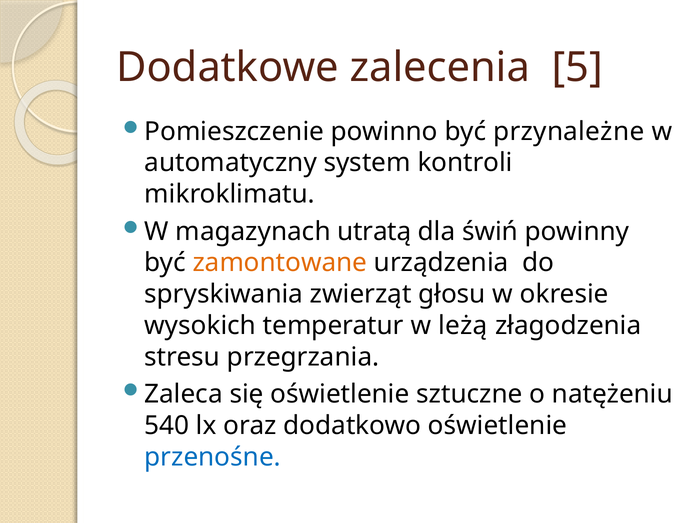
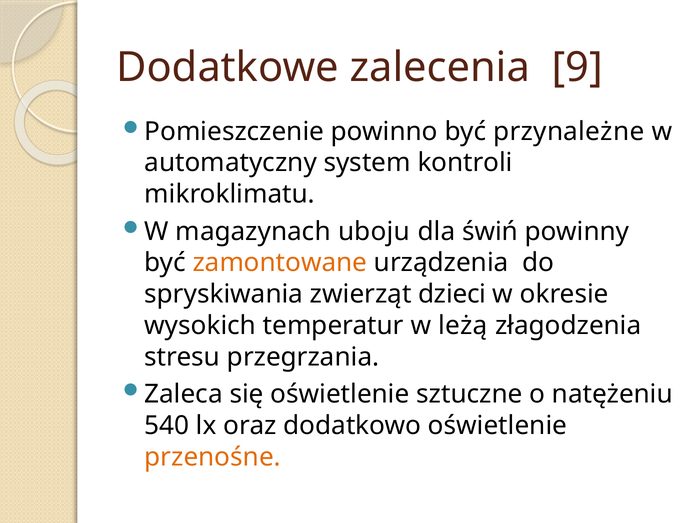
5: 5 -> 9 (577, 68)
utratą: utratą -> uboju (374, 232)
głosu: głosu -> dzieci (452, 295)
przenośne colour: blue -> orange (213, 458)
